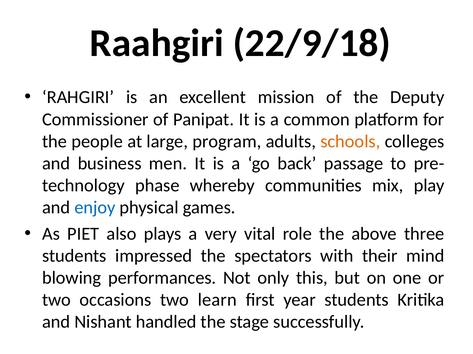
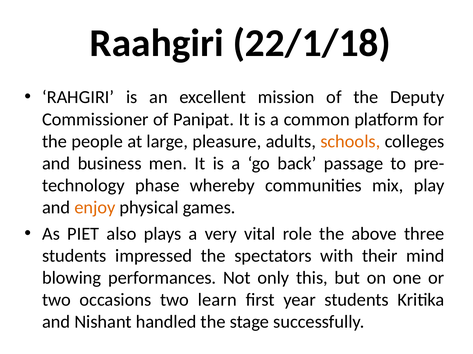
22/9/18: 22/9/18 -> 22/1/18 (312, 43)
program: program -> pleasure (227, 142)
enjoy colour: blue -> orange (95, 208)
